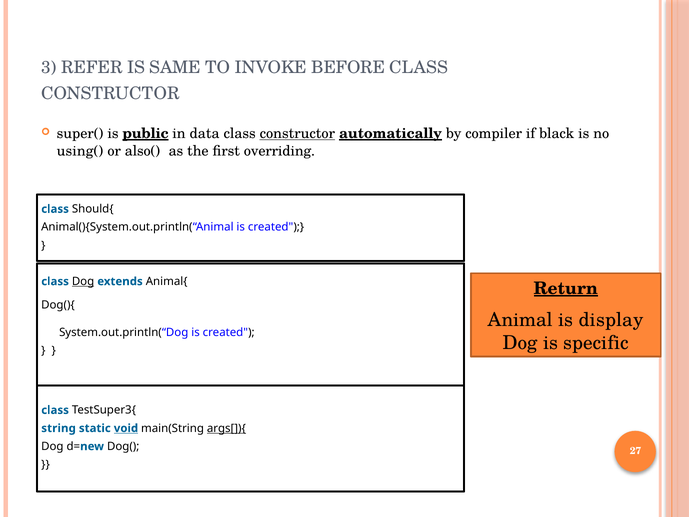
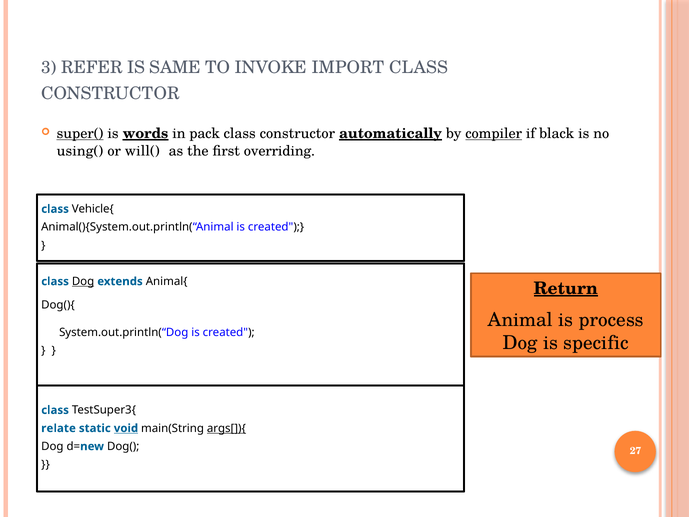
BEFORE: BEFORE -> IMPORT (348, 68)
super( underline: none -> present (80, 134)
public: public -> words (145, 134)
data: data -> pack (205, 134)
constructor underline: present -> none (297, 134)
compiler underline: none -> present (494, 134)
also(: also( -> will( (142, 151)
Should{: Should{ -> Vehicle{ (93, 209)
display: display -> process (611, 320)
string: string -> relate (59, 428)
